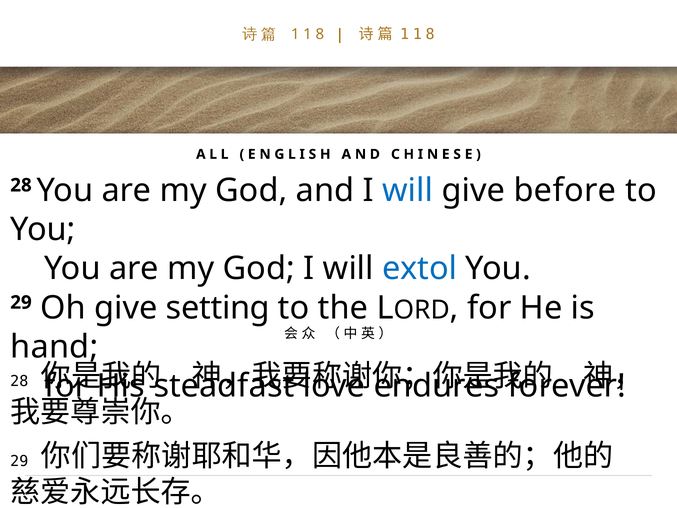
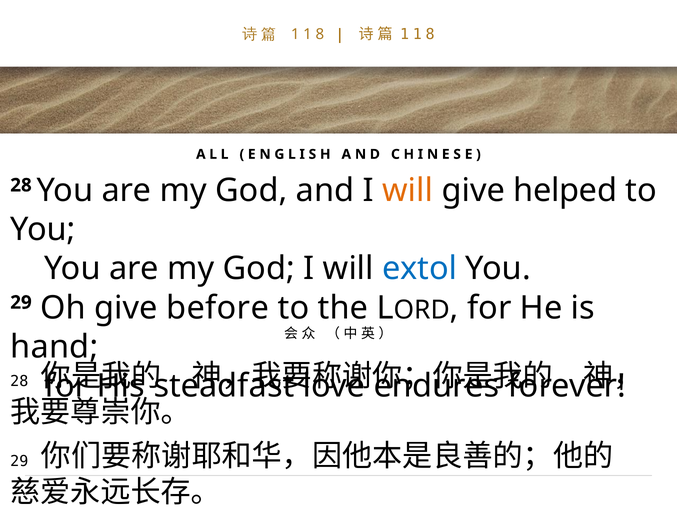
will colour: blue -> orange (408, 190)
before: before -> helped (565, 190)
setting: setting -> before (218, 308)
